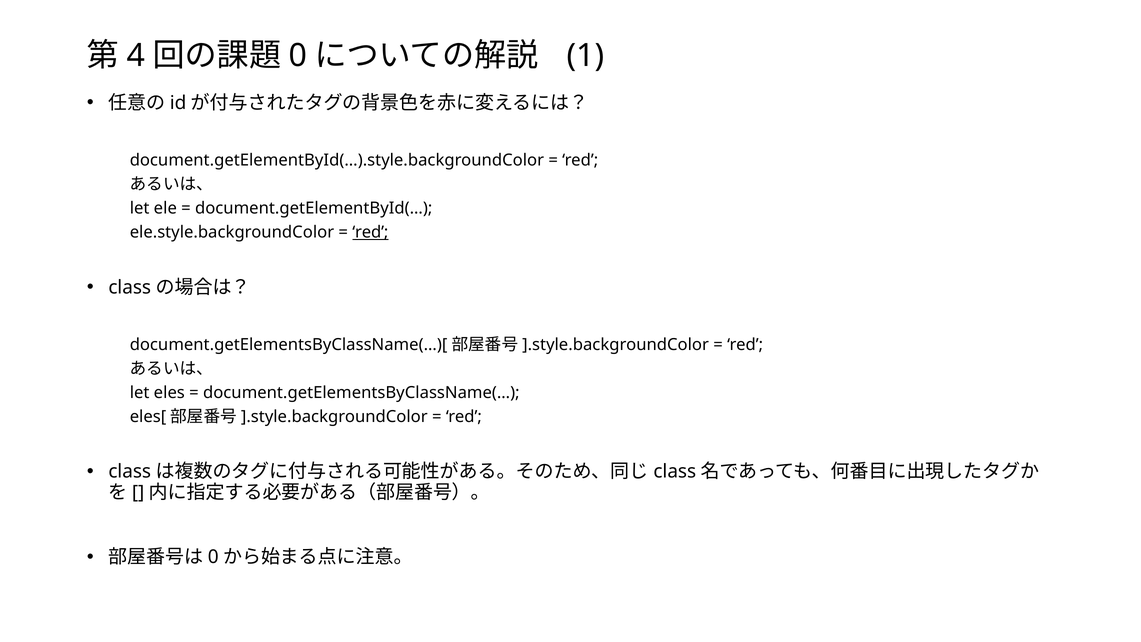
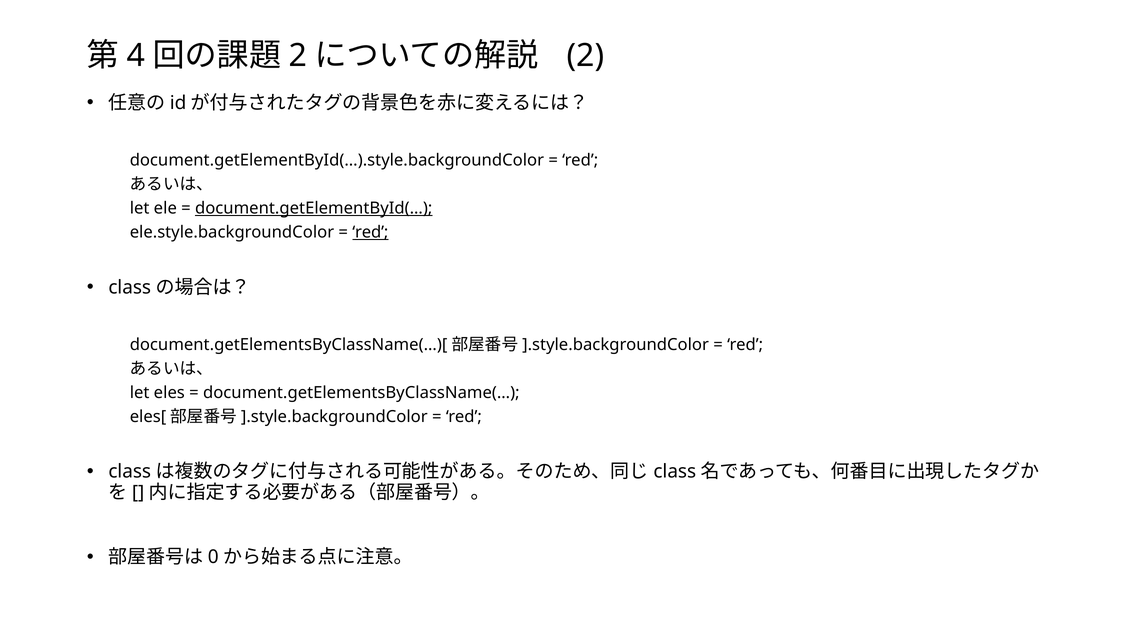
0: 0 -> 2 (298, 56)
1: 1 -> 2 (585, 56)
document.getElementById(… underline: none -> present (314, 208)
